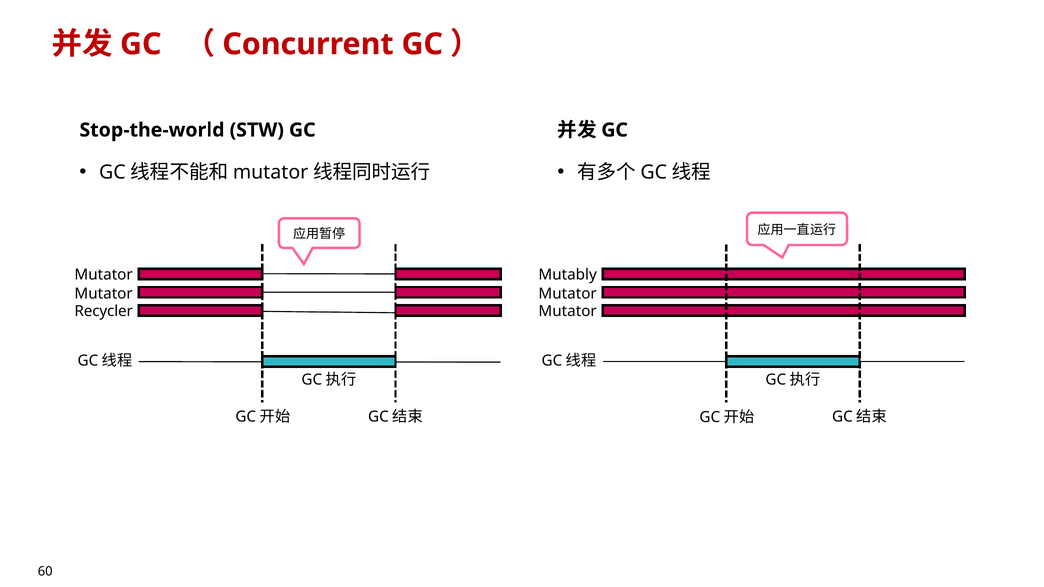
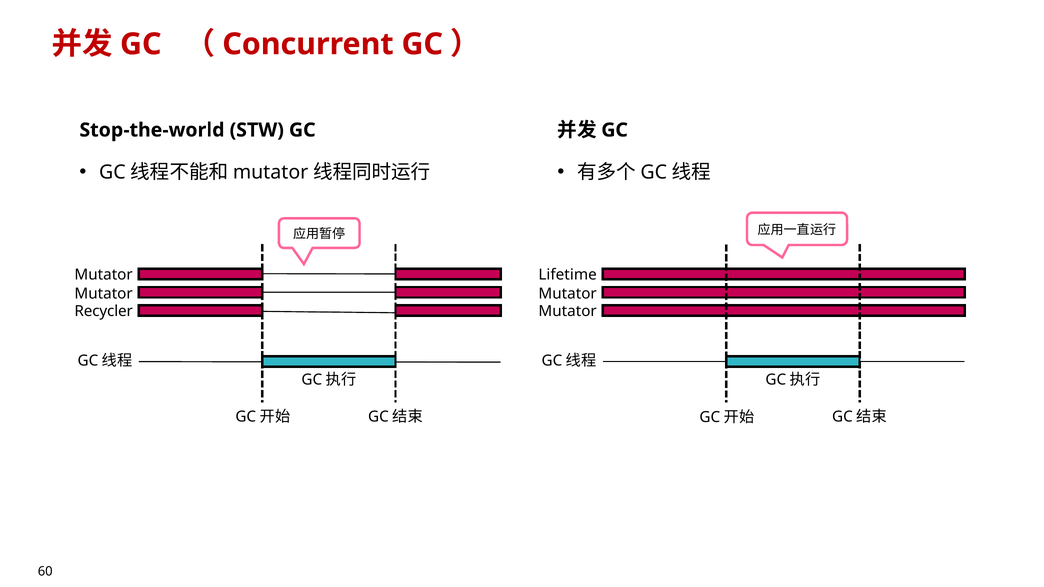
Mutably: Mutably -> Lifetime (568, 275)
